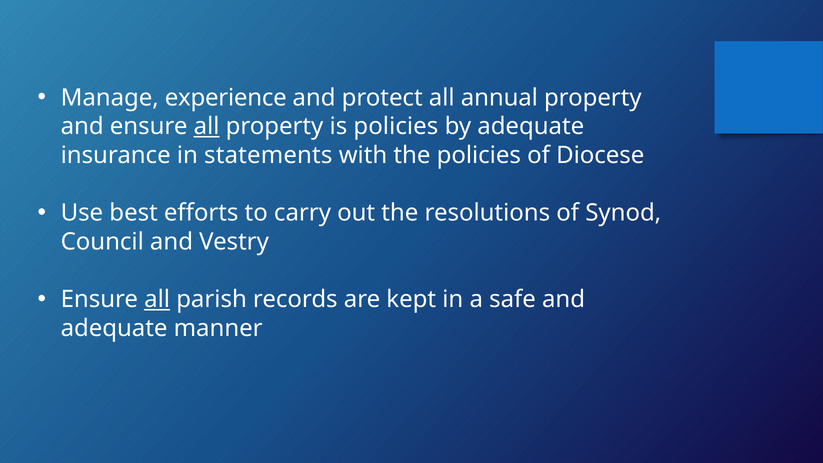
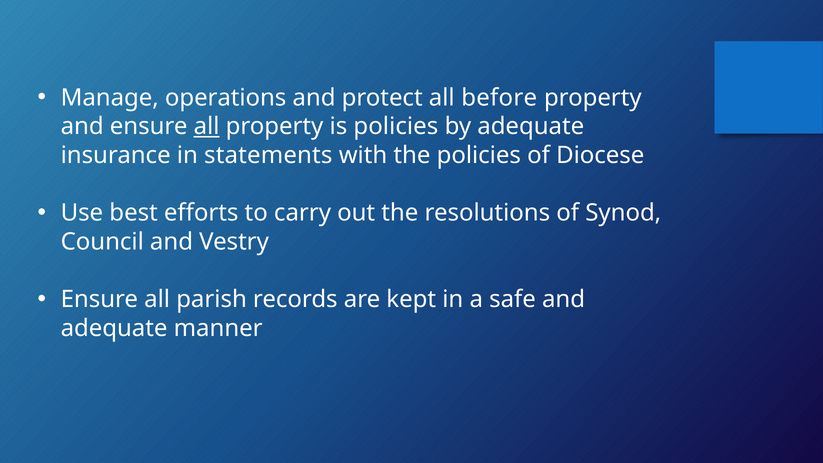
experience: experience -> operations (226, 98)
annual: annual -> before (499, 98)
all underline: present -> none (157, 299)
